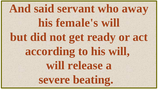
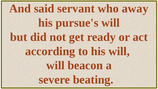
female's: female's -> pursue's (77, 23)
release: release -> beacon (85, 65)
